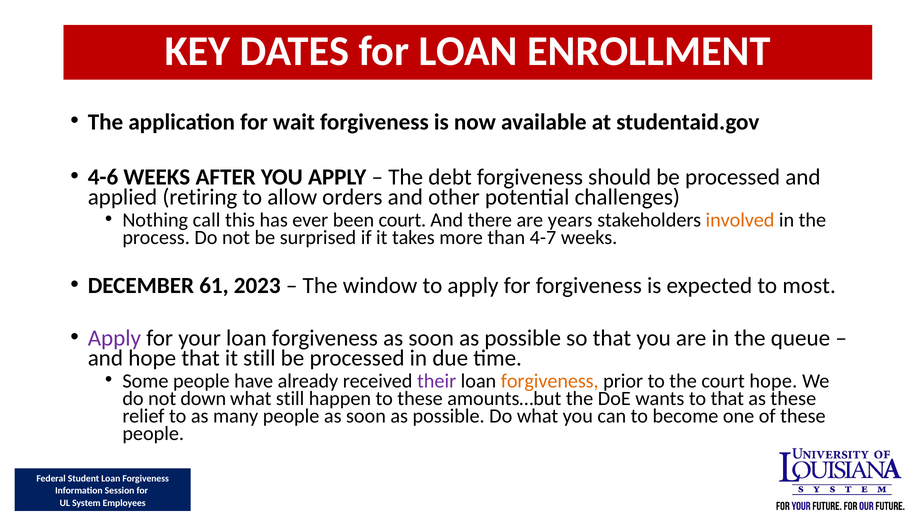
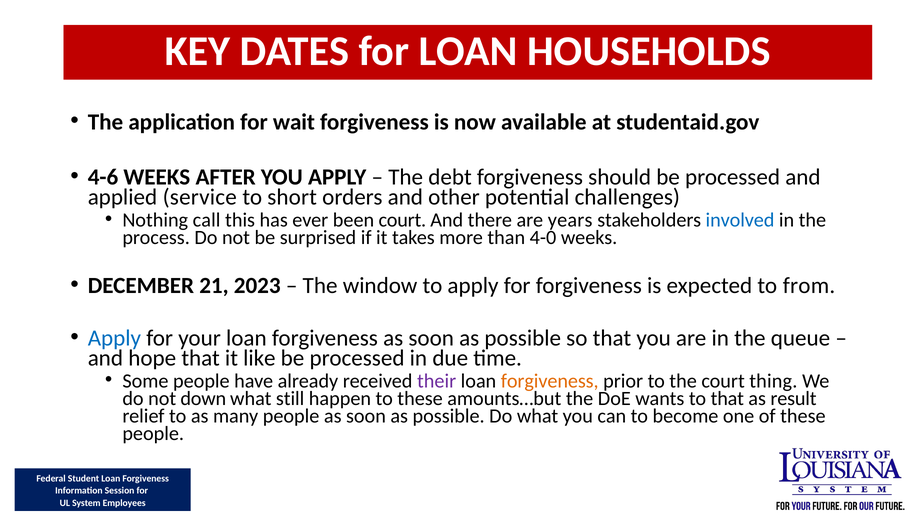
ENROLLMENT: ENROLLMENT -> HOUSEHOLDS (649, 51)
retiring: retiring -> service (200, 197)
allow: allow -> short (292, 197)
involved colour: orange -> blue (740, 220)
4-7: 4-7 -> 4-0 (543, 237)
61: 61 -> 21 (214, 285)
most: most -> from (809, 285)
Apply colour: purple -> blue (114, 338)
it still: still -> like (259, 358)
court hope: hope -> thing (773, 381)
as these: these -> result (794, 398)
